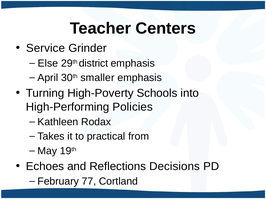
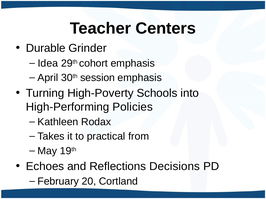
Service: Service -> Durable (46, 48)
Else: Else -> Idea (48, 63)
district: district -> cohort (93, 63)
smaller: smaller -> session (98, 78)
77: 77 -> 20 (89, 182)
